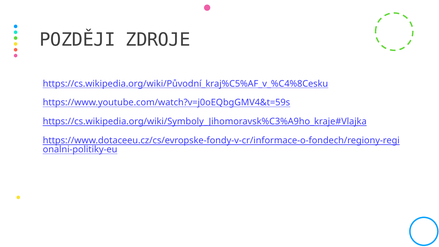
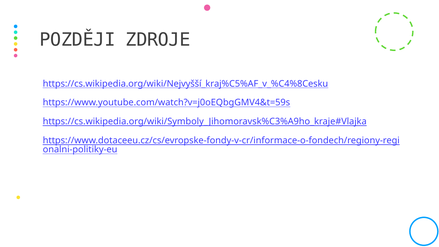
https://cs.wikipedia.org/wiki/Původní_kraj%C5%AF_v_%C4%8Cesku: https://cs.wikipedia.org/wiki/Původní_kraj%C5%AF_v_%C4%8Cesku -> https://cs.wikipedia.org/wiki/Nejvyšší_kraj%C5%AF_v_%C4%8Cesku (185, 84)
